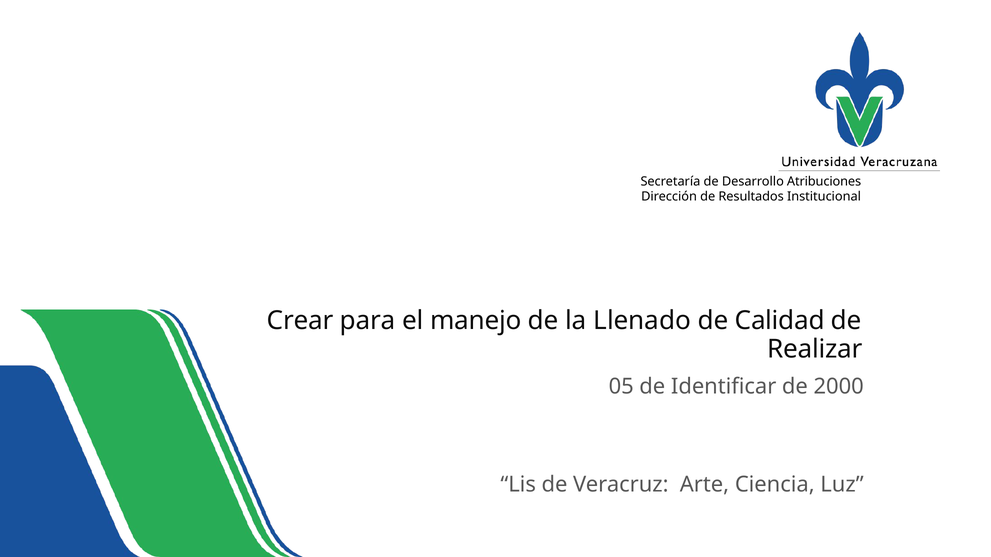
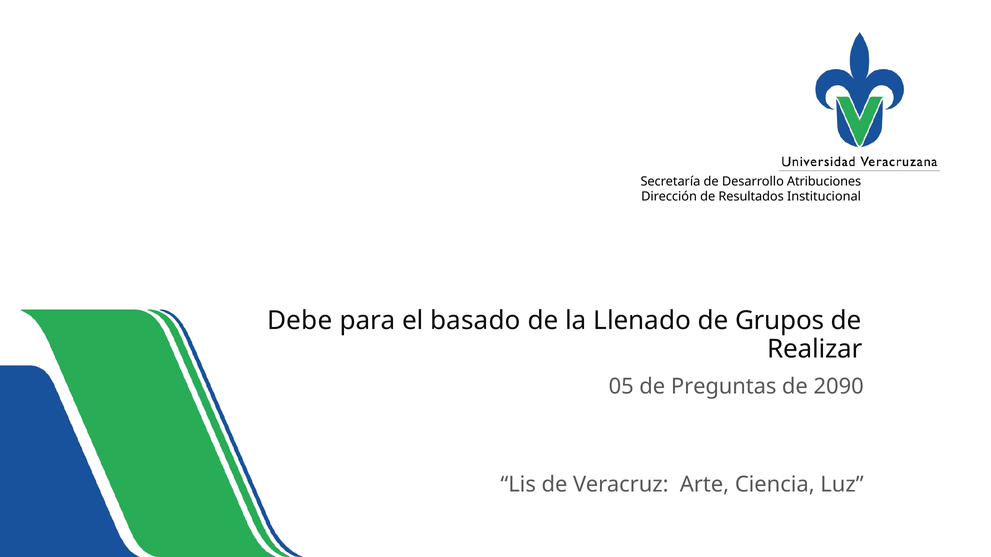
Crear: Crear -> Debe (300, 321)
manejo: manejo -> basado (476, 321)
Calidad: Calidad -> Grupos (780, 321)
Identificar: Identificar -> Preguntas (724, 387)
2000: 2000 -> 2090 (839, 387)
